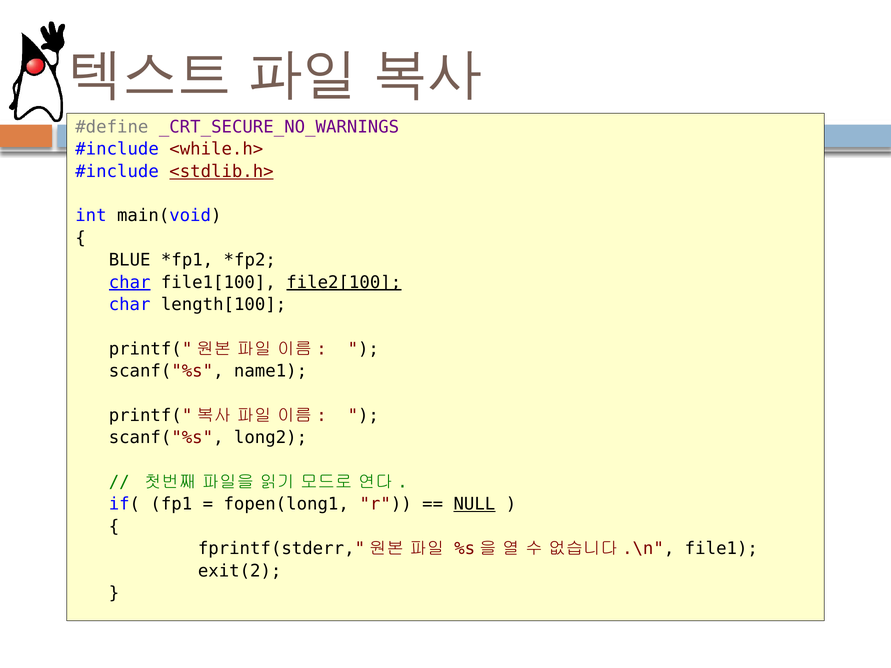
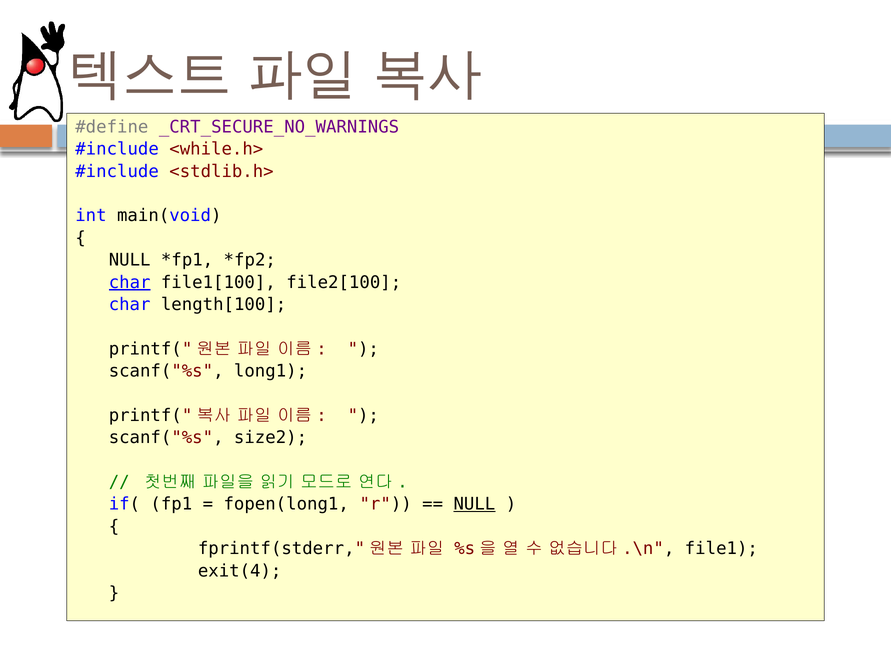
<stdlib.h> underline: present -> none (221, 171)
BLUE: BLUE -> NULL (130, 260)
file2[100 underline: present -> none (344, 282)
name1: name1 -> long1 (271, 371)
long2: long2 -> size2 (271, 438)
exit(2: exit(2 -> exit(4 (240, 571)
